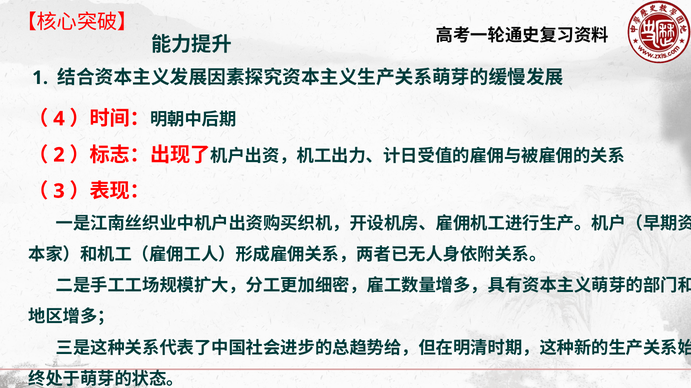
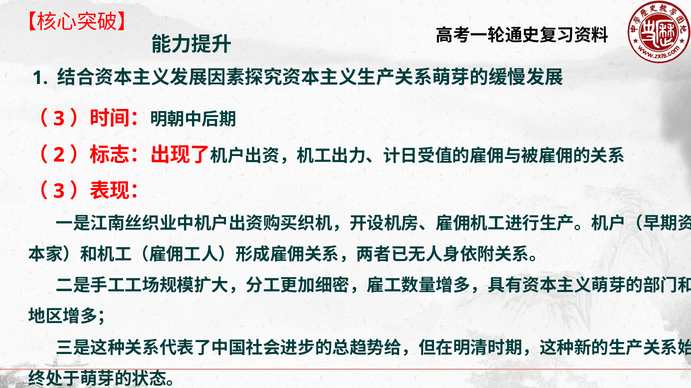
4: 4 -> 3 (59, 119)
